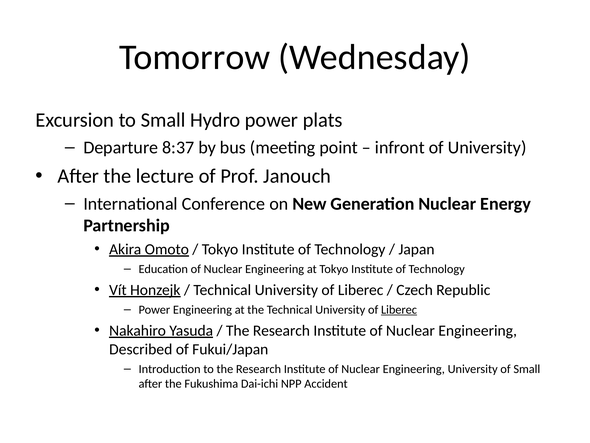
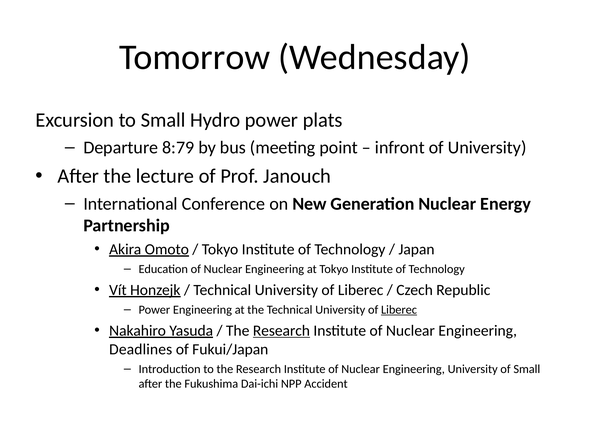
8:37: 8:37 -> 8:79 (178, 147)
Research underline: none -> present (281, 330)
Described: Described -> Deadlines (141, 349)
